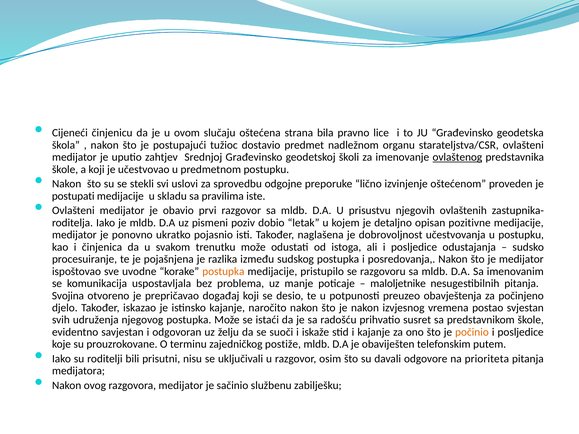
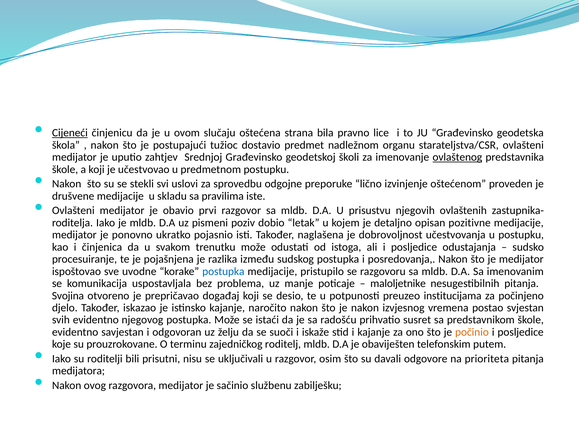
Cijeneći underline: none -> present (70, 133)
postupati: postupati -> drušvene (73, 196)
postupka colour: orange -> blue (223, 271)
obavještenja: obavještenja -> institucijama (453, 296)
svih udruženja: udruženja -> evidentno (96, 320)
postiže: postiže -> roditelj (283, 344)
